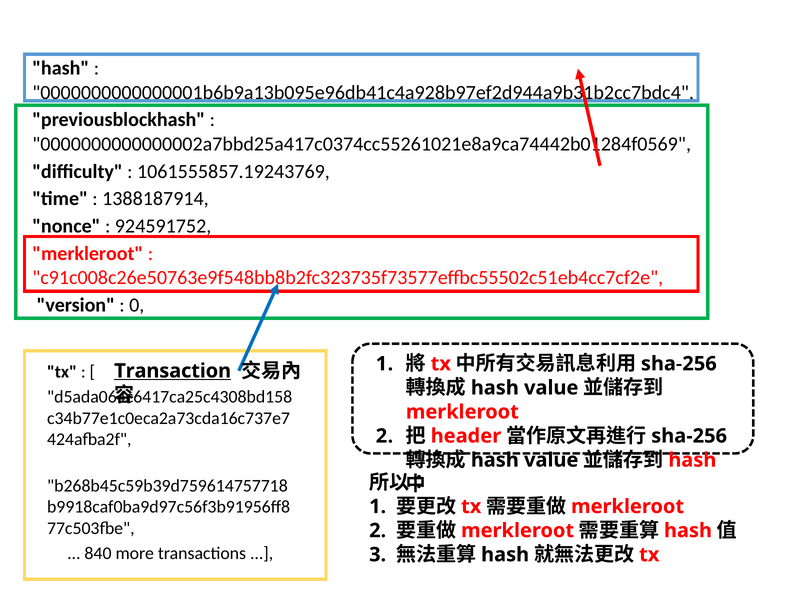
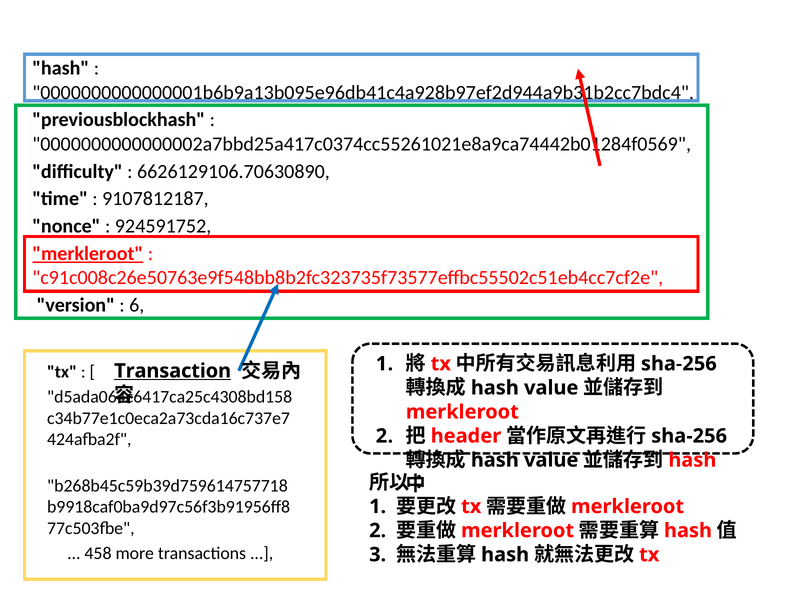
1061555857.19243769: 1061555857.19243769 -> 6626129106.70630890 (233, 171)
1388187914: 1388187914 -> 9107812187 (155, 199)
merkleroot underline: none -> present (88, 253)
0: 0 -> 6 (137, 305)
840: 840 -> 458 (98, 553)
